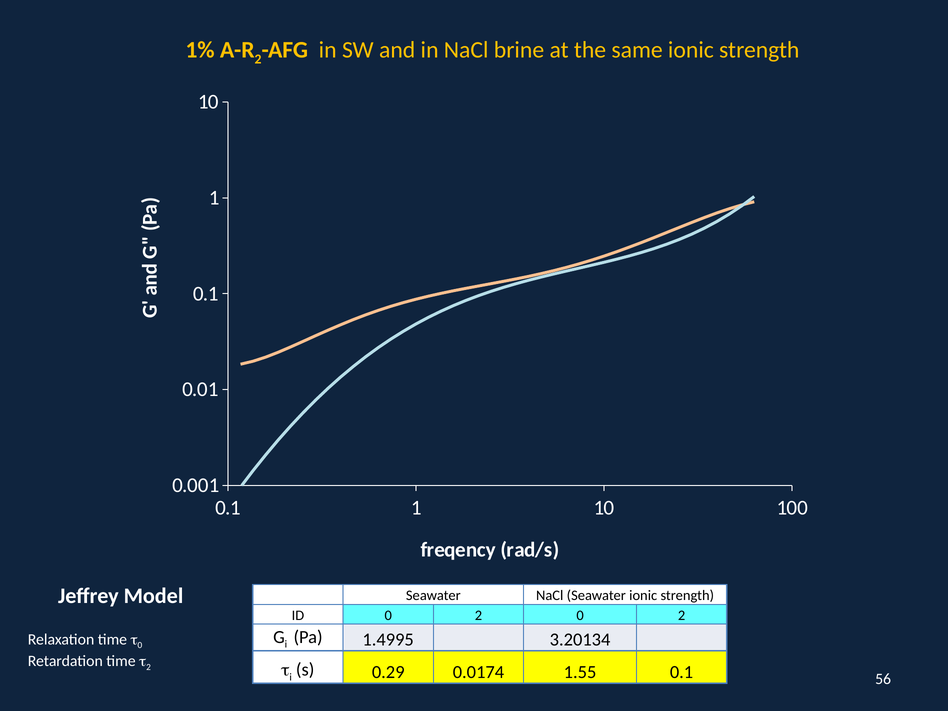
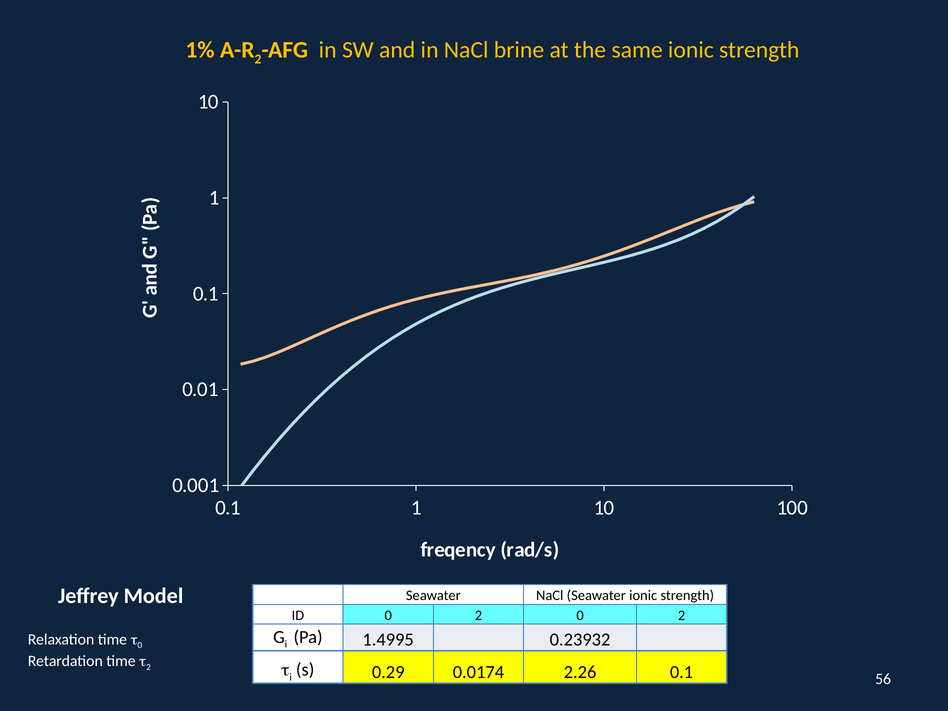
3.20134: 3.20134 -> 0.23932 (580, 640)
1.55: 1.55 -> 2.26 (580, 672)
